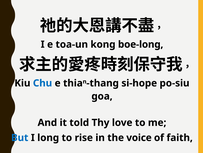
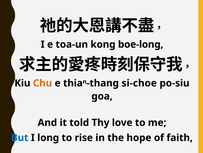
Chu colour: blue -> orange (43, 83)
si-hope: si-hope -> si-choe (139, 83)
voice: voice -> hope (139, 137)
